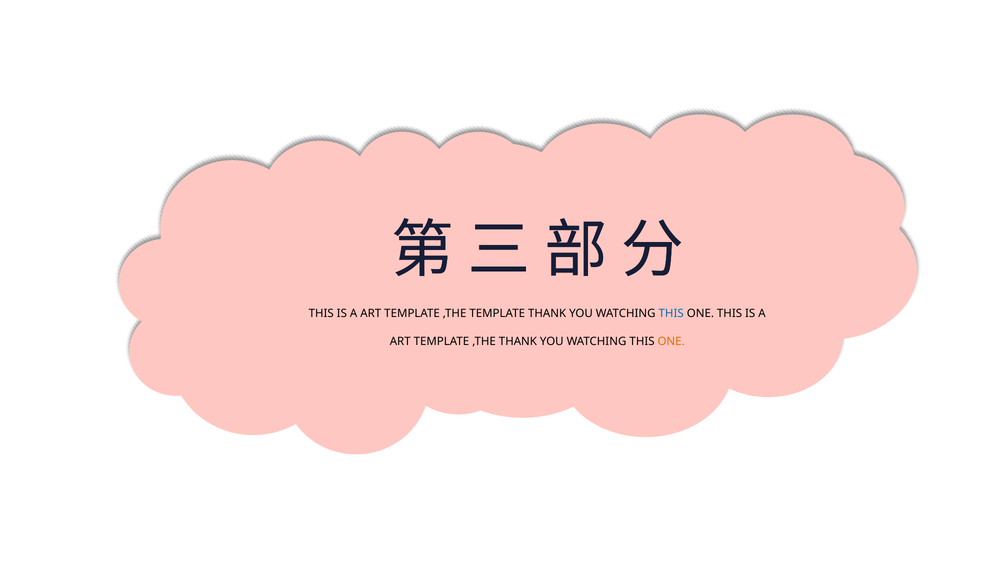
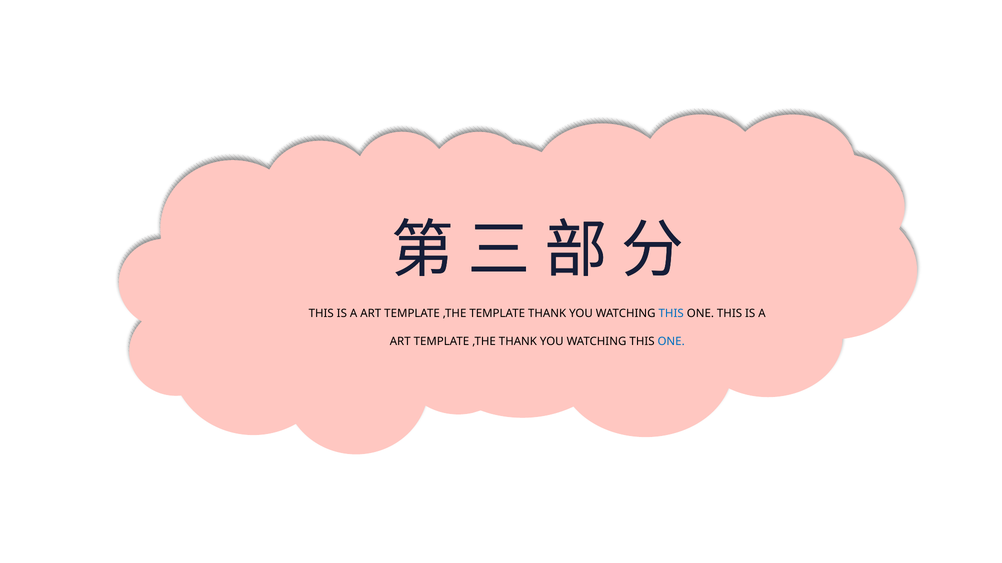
ONE colour: orange -> blue (671, 342)
